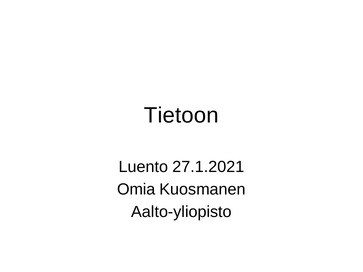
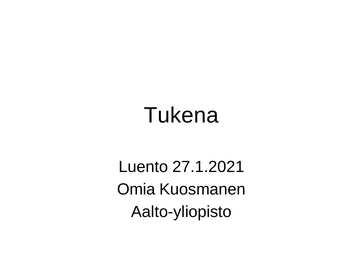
Tietoon: Tietoon -> Tukena (181, 115)
